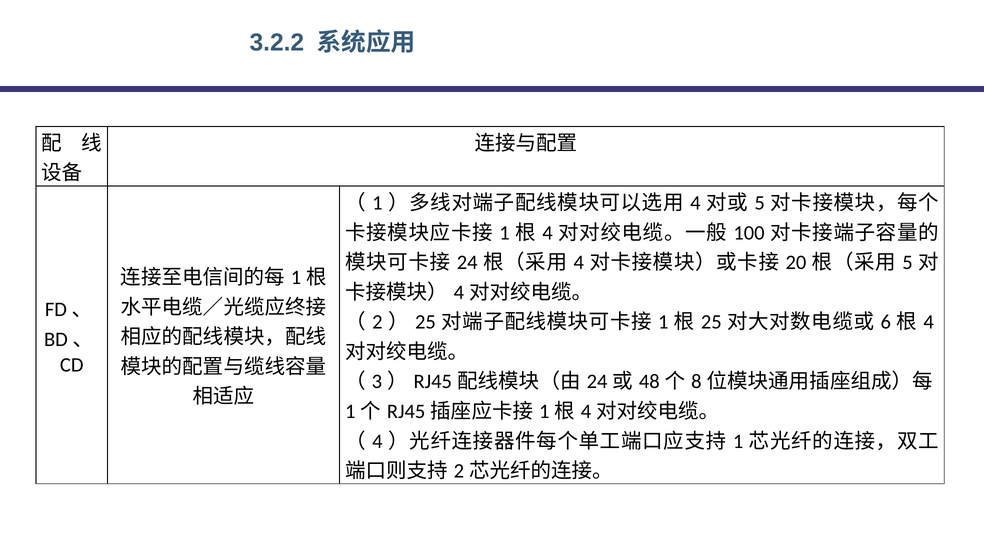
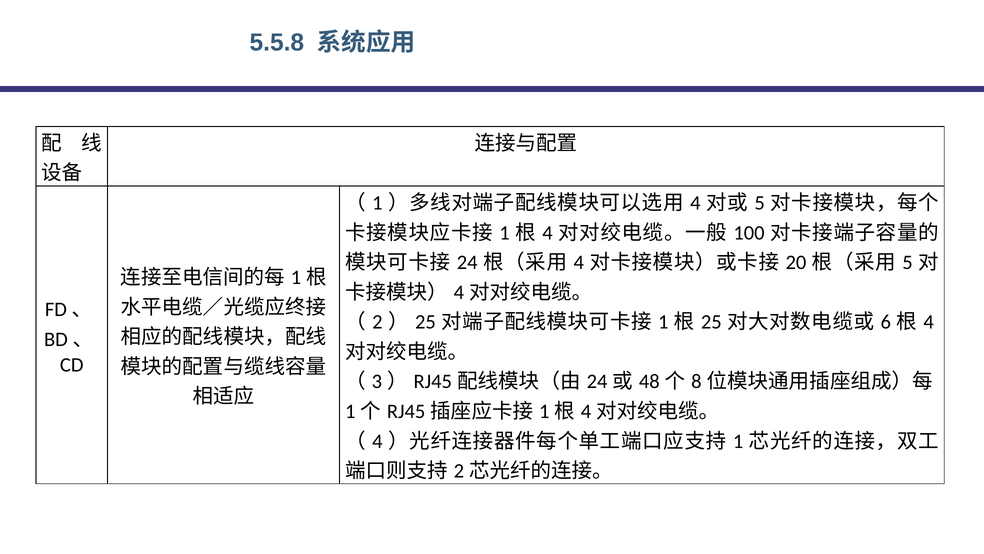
3.2.2: 3.2.2 -> 5.5.8 (277, 42)
